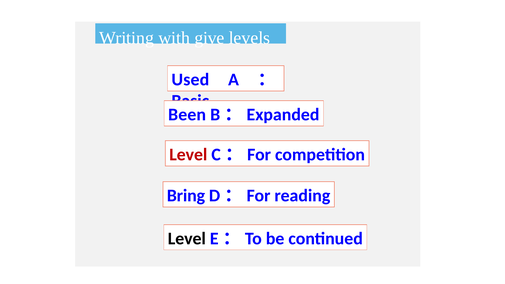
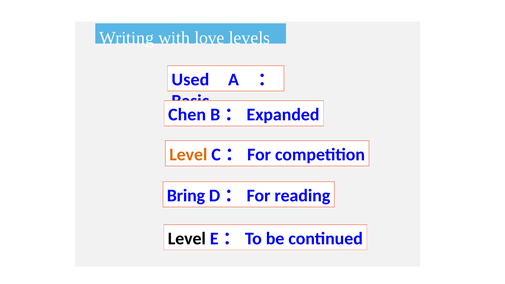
give: give -> love (209, 38)
Been: Been -> Chen (187, 115)
Level colour: red -> orange (188, 155)
